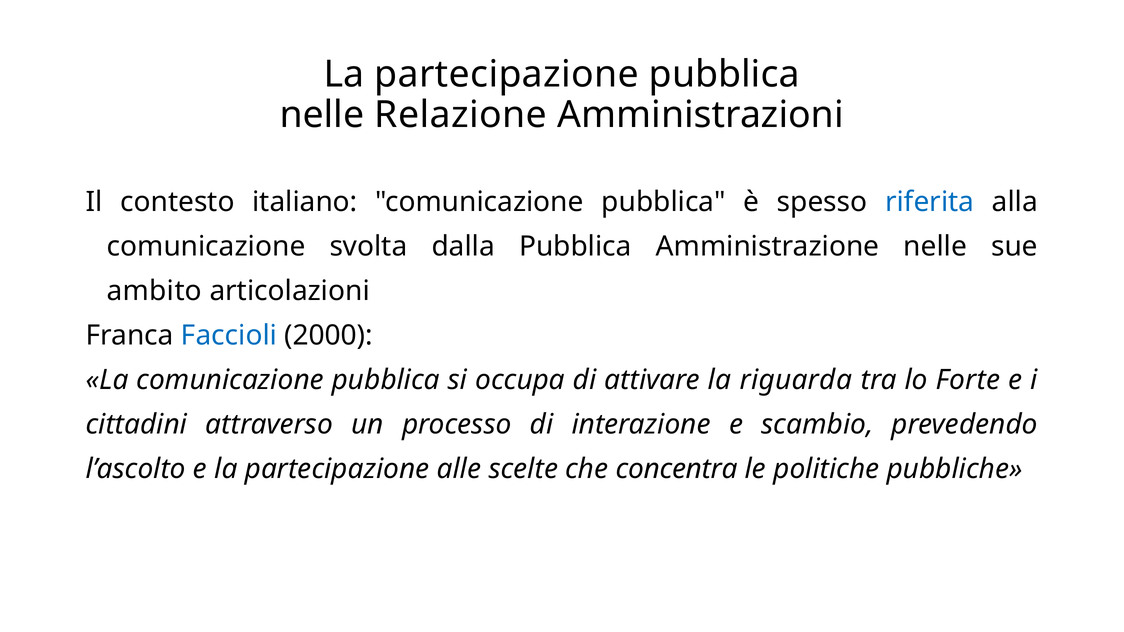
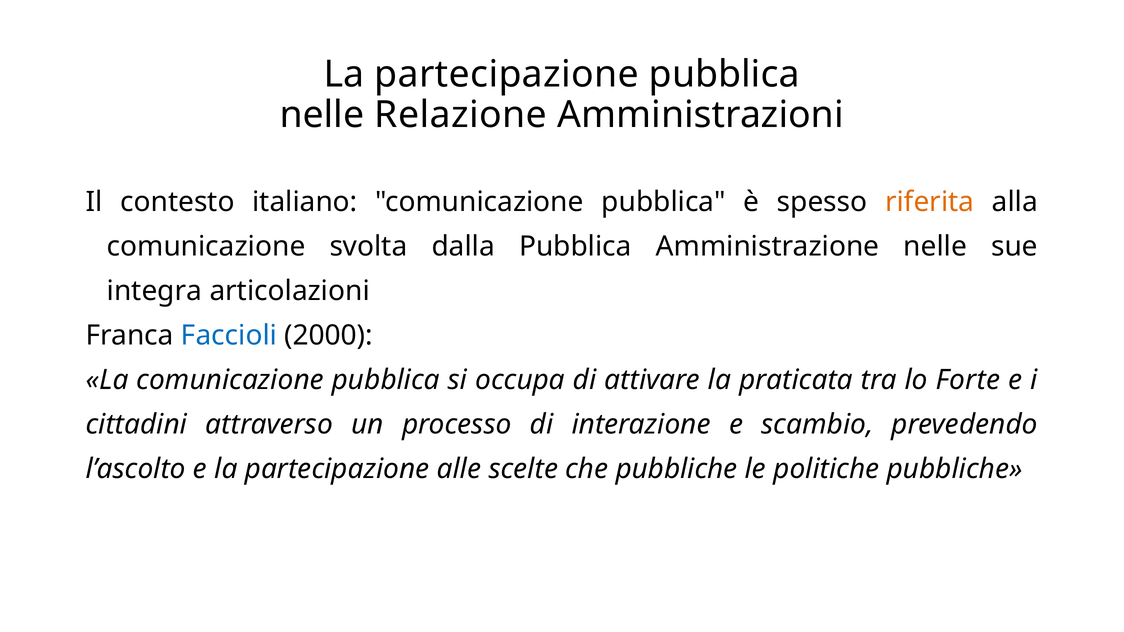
riferita colour: blue -> orange (930, 202)
ambito: ambito -> integra (154, 291)
riguarda: riguarda -> praticata (796, 380)
che concentra: concentra -> pubbliche (677, 469)
